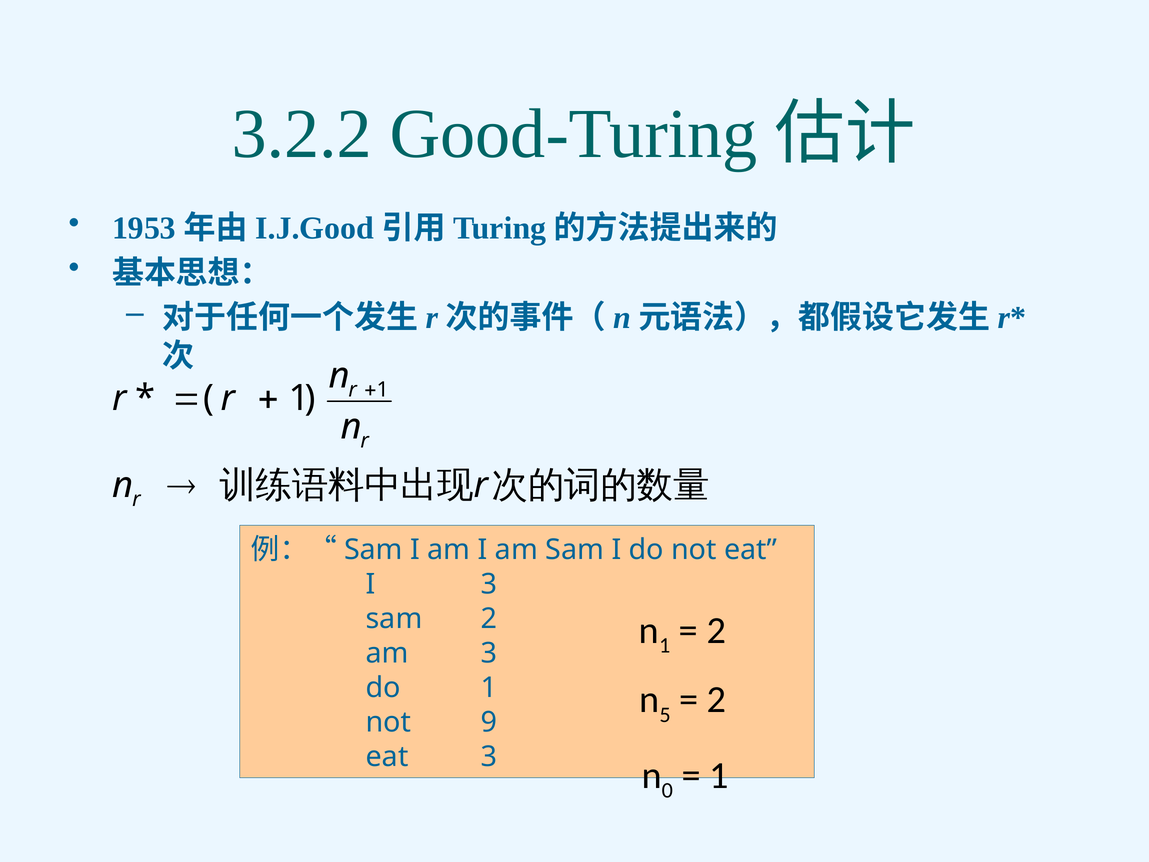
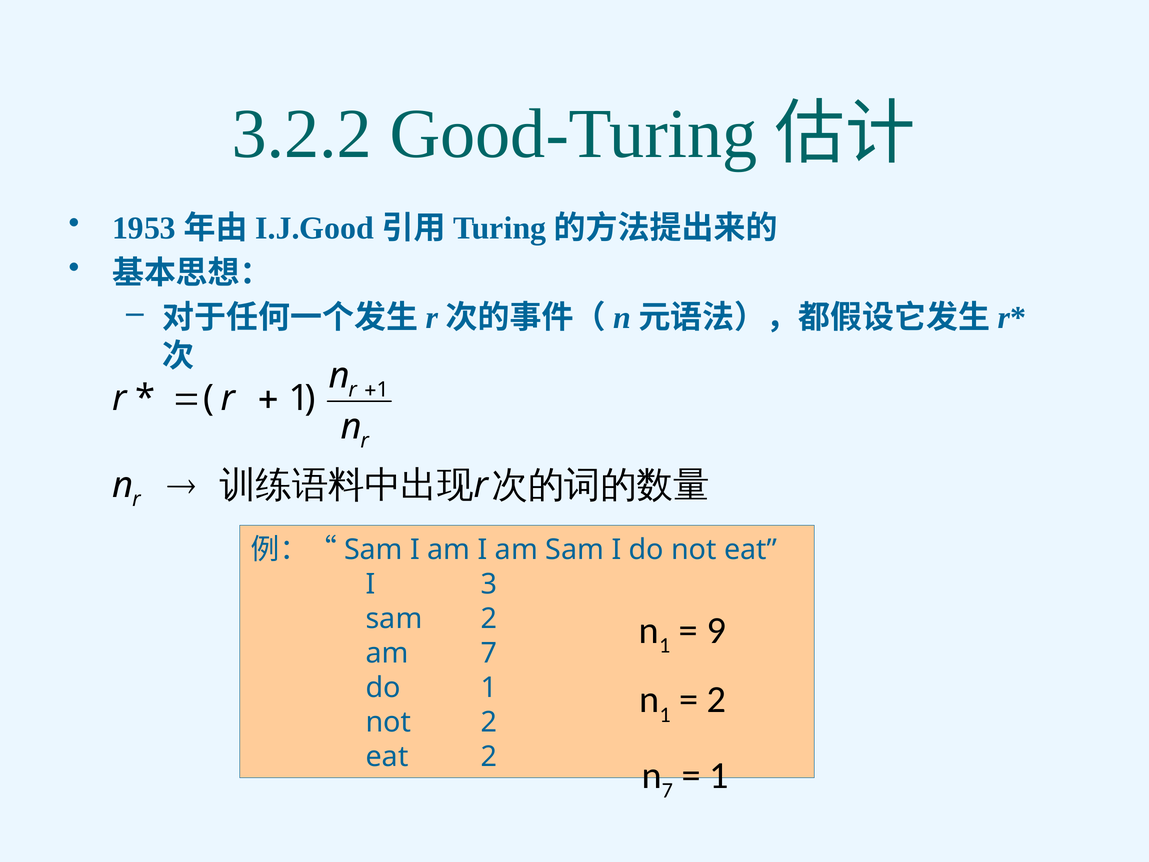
2: 2 -> 9 (716, 630)
am 3: 3 -> 7 (489, 653)
5: 5 -> 1 (665, 715)
not 9: 9 -> 2 (489, 722)
eat 3: 3 -> 2 (489, 757)
0: 0 -> 7 (667, 790)
